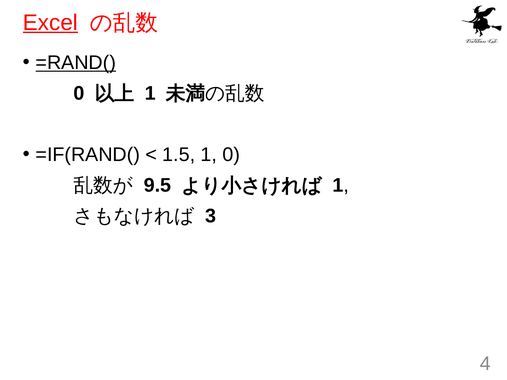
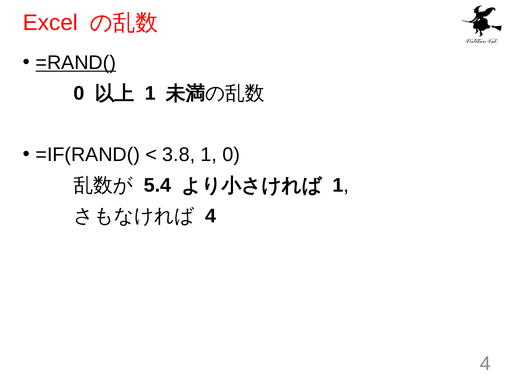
Excel underline: present -> none (50, 23)
1.5: 1.5 -> 3.8 (179, 155)
9.5: 9.5 -> 5.4 (157, 186)
3: 3 -> 4 (211, 216)
